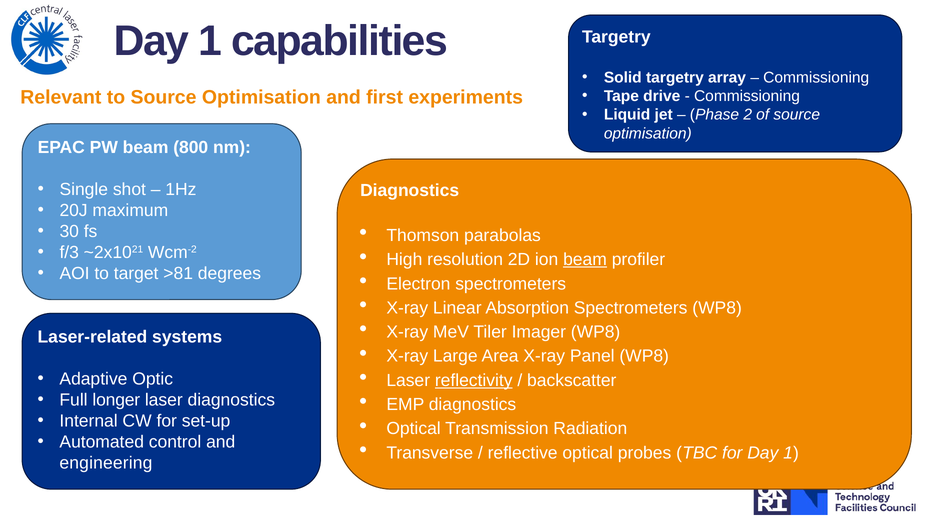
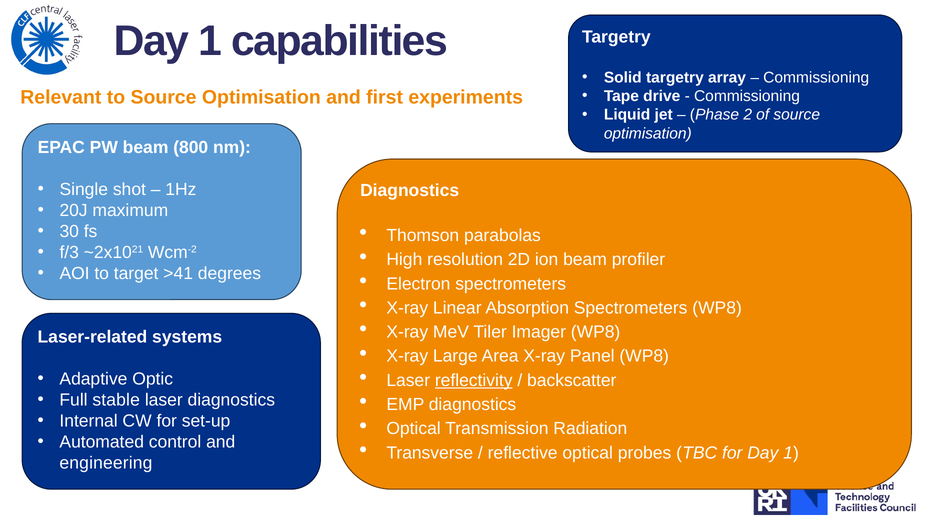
beam underline: present -> none (585, 260)
>81: >81 -> >41 (178, 273)
longer: longer -> stable (116, 400)
